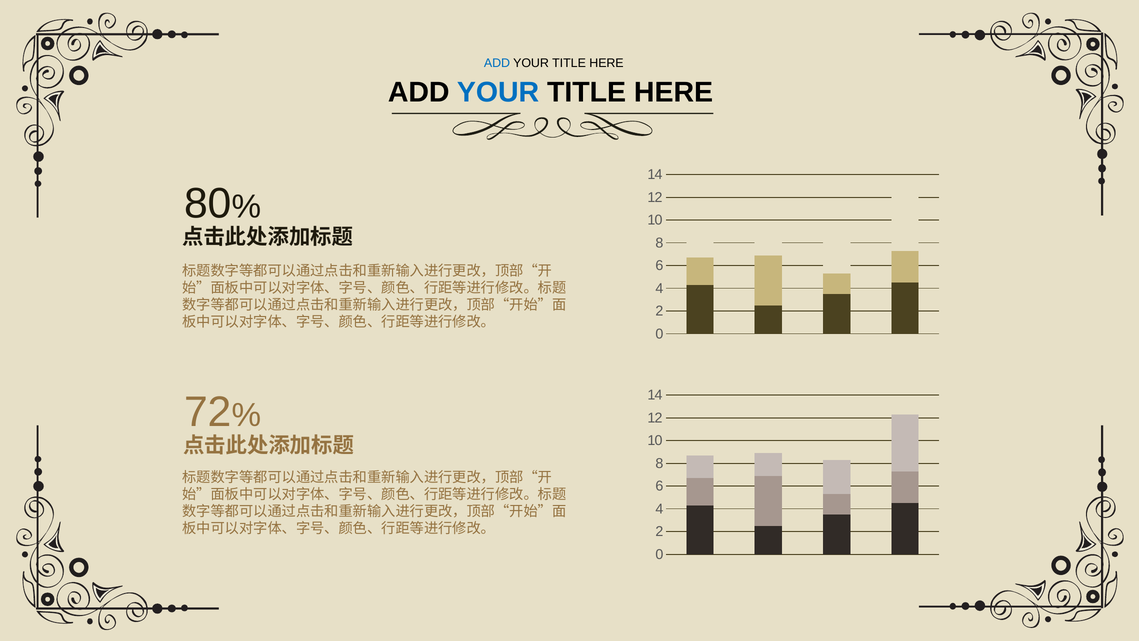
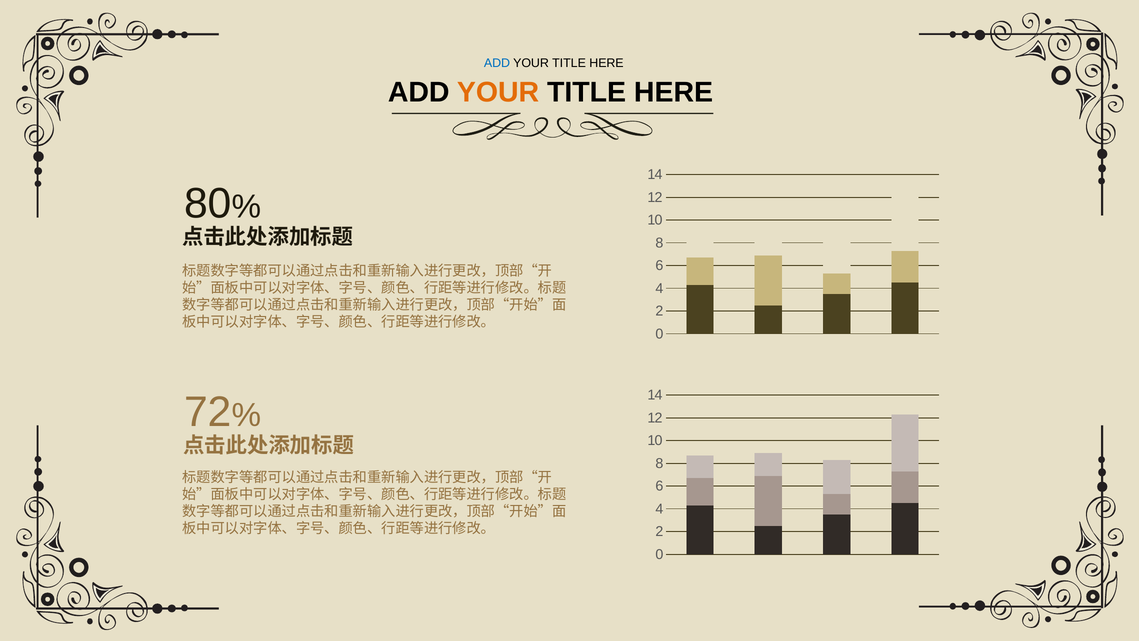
YOUR colour: blue -> orange (498, 92)
